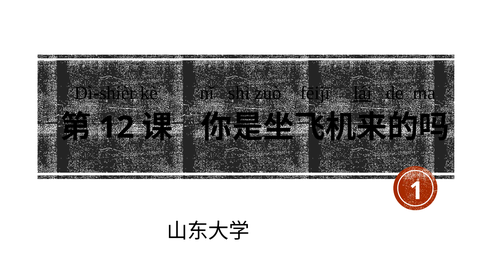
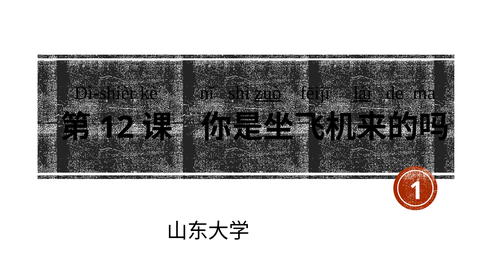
zuò underline: none -> present (268, 93)
